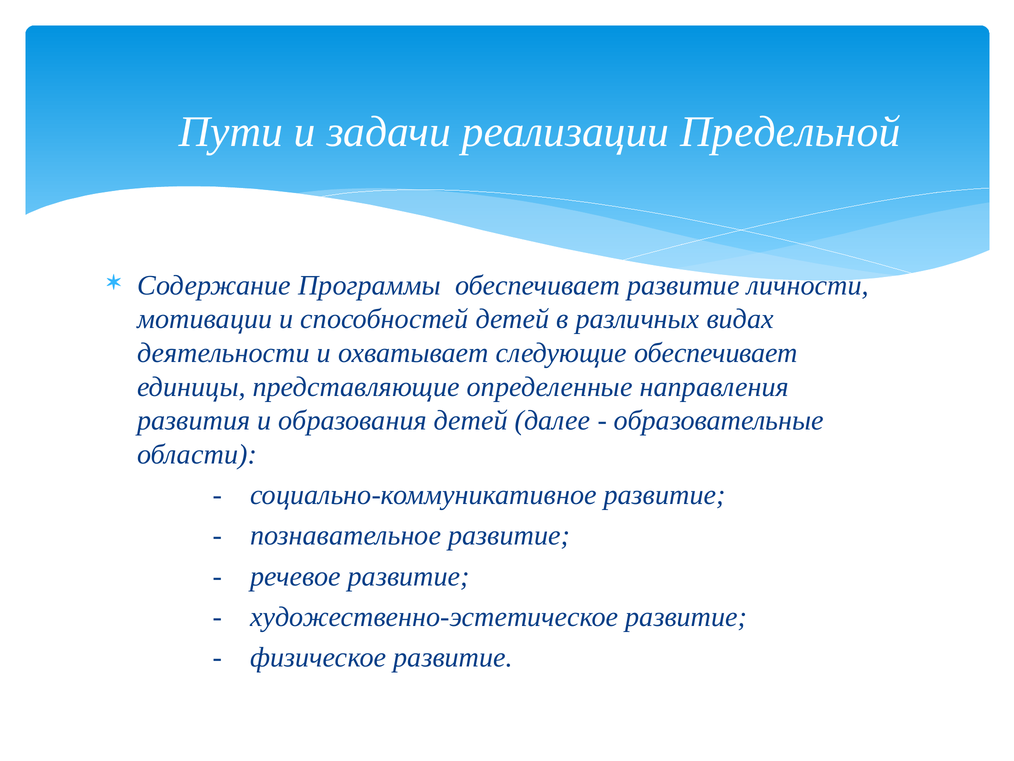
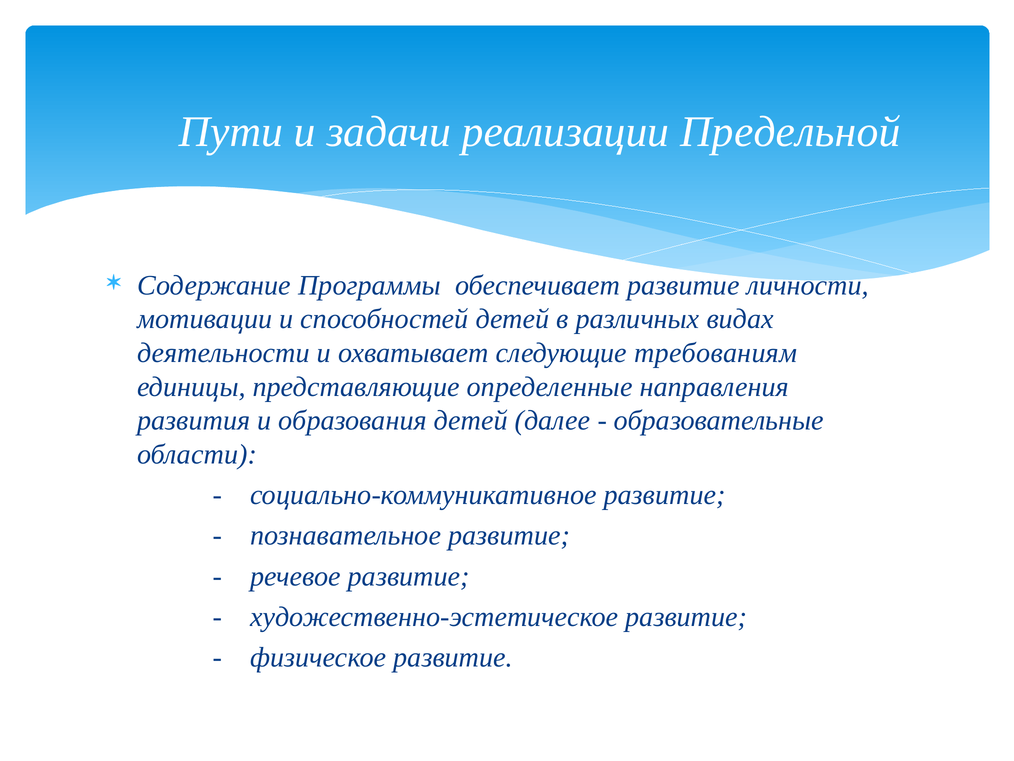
следующие обеспечивает: обеспечивает -> требованиям (716, 353)
